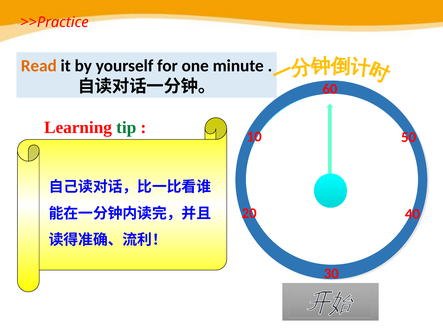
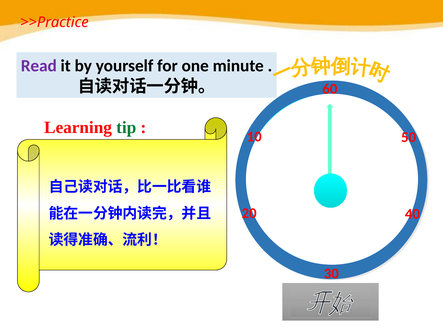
Read colour: orange -> purple (39, 66)
